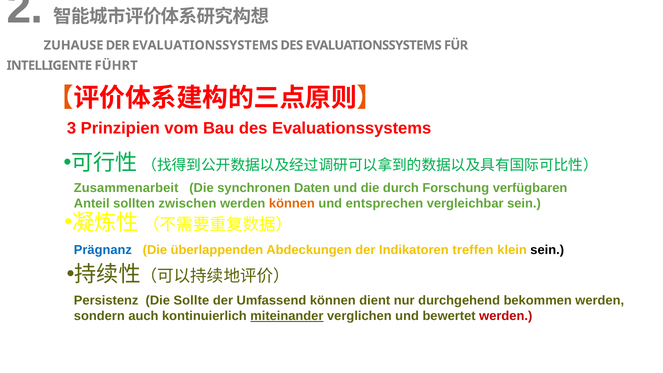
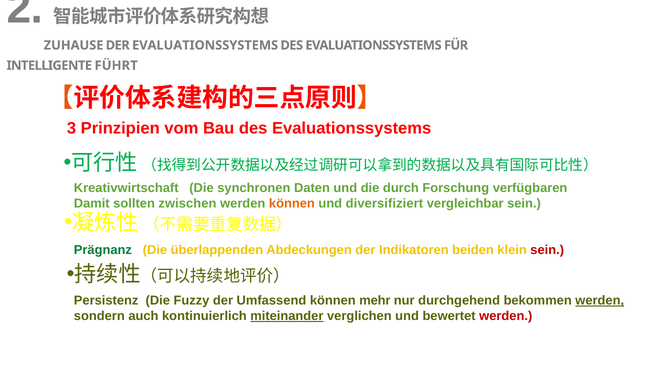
Zusammenarbeit: Zusammenarbeit -> Kreativwirtschaft (126, 188)
Anteil: Anteil -> Damit (92, 203)
entsprechen: entsprechen -> diversifiziert (384, 203)
Prägnanz colour: blue -> green (103, 250)
treffen: treffen -> beiden (473, 250)
sein colour: black -> red (547, 250)
Sollte: Sollte -> Fuzzy (191, 300)
dient: dient -> mehr (375, 300)
werden underline: none -> present (600, 300)
